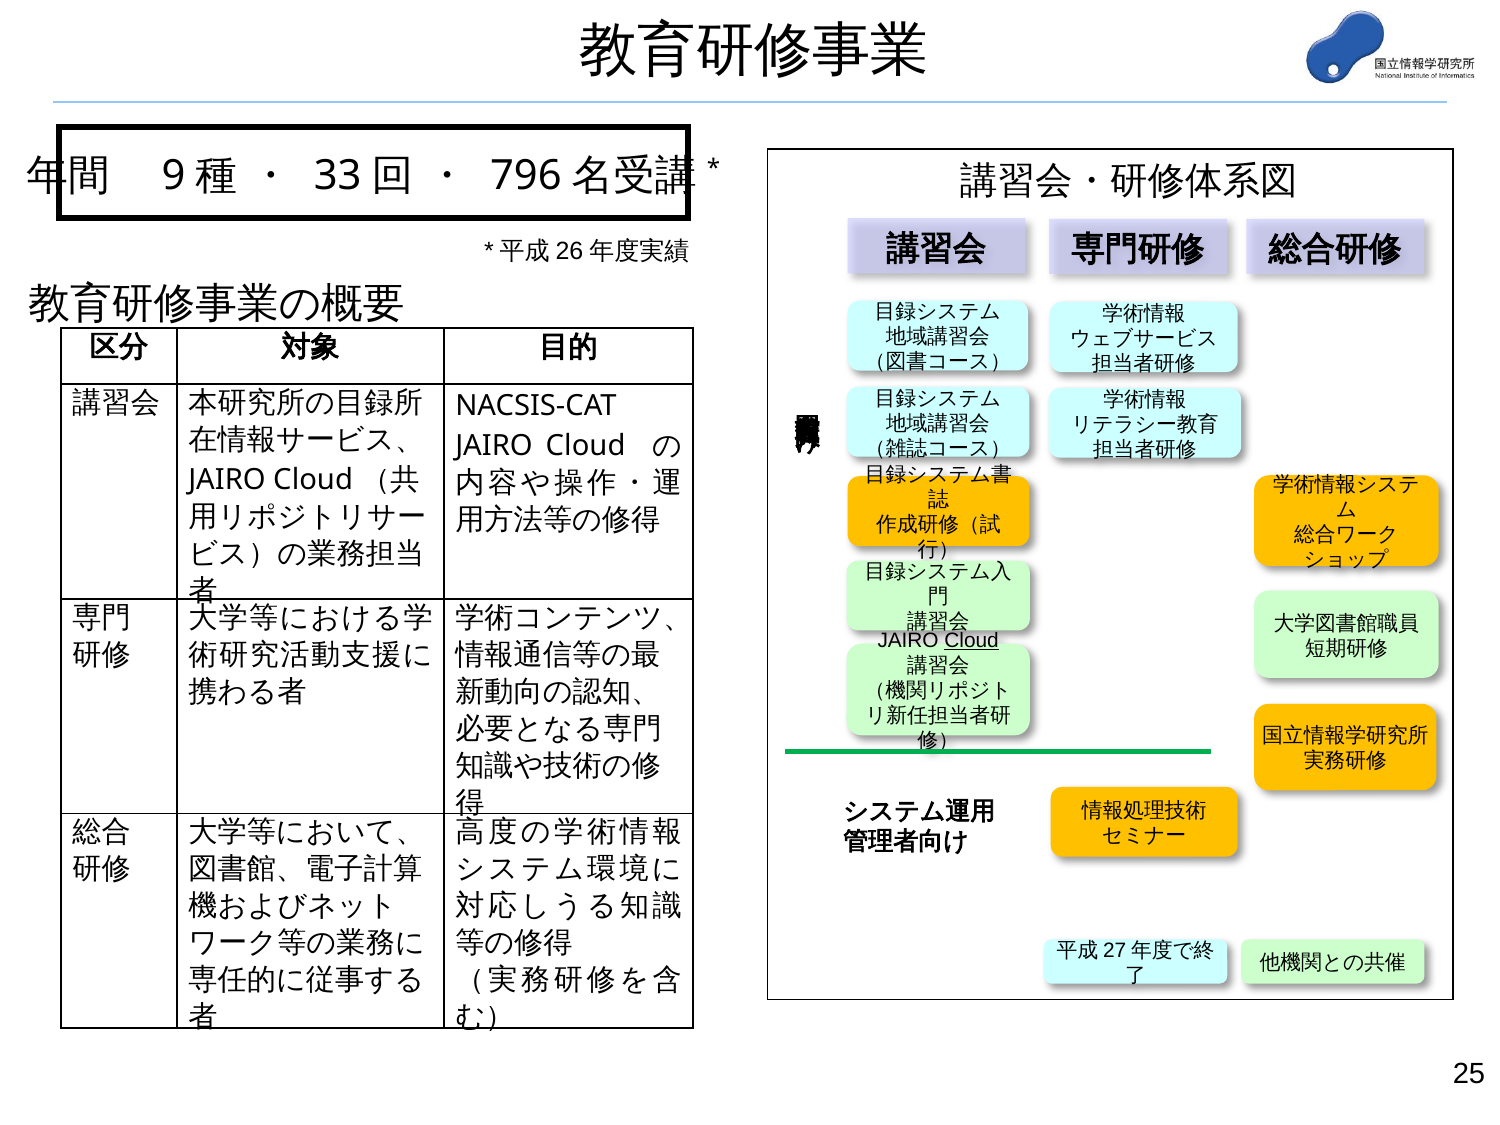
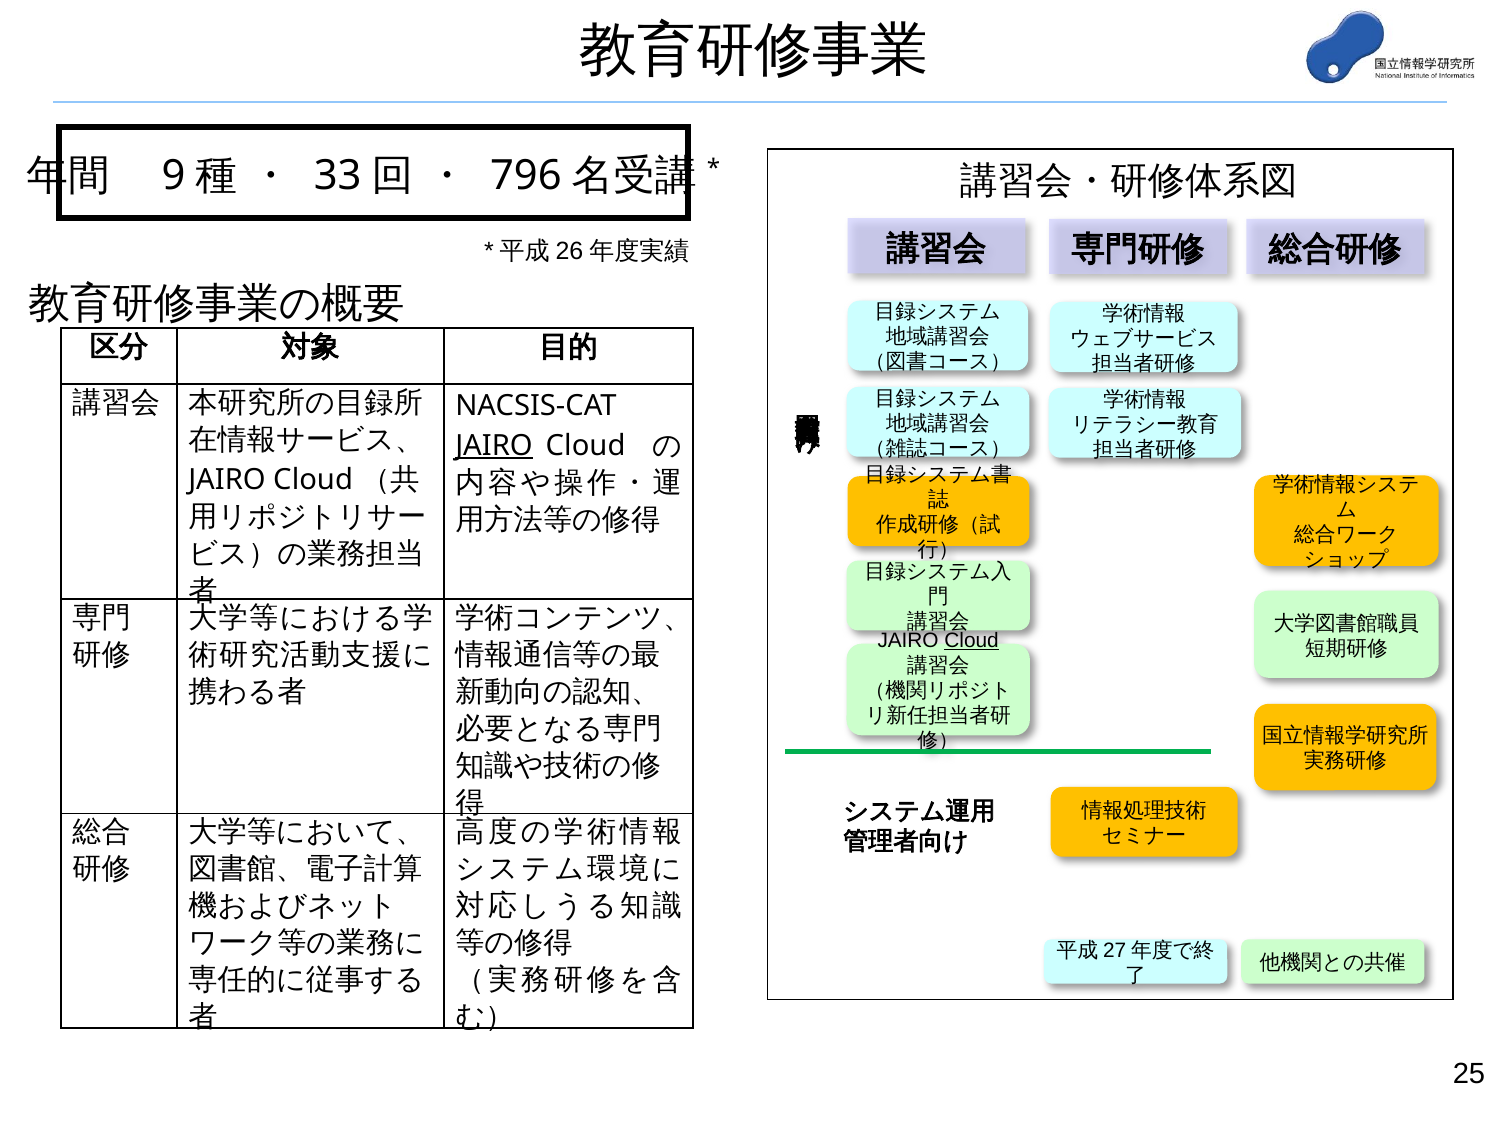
JAIRO underline: none -> present (494, 446)
